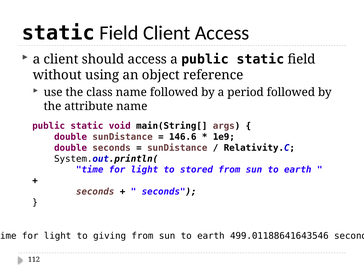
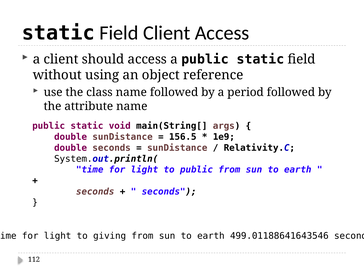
146.6: 146.6 -> 156.5 (183, 137)
to stored: stored -> public (196, 170)
